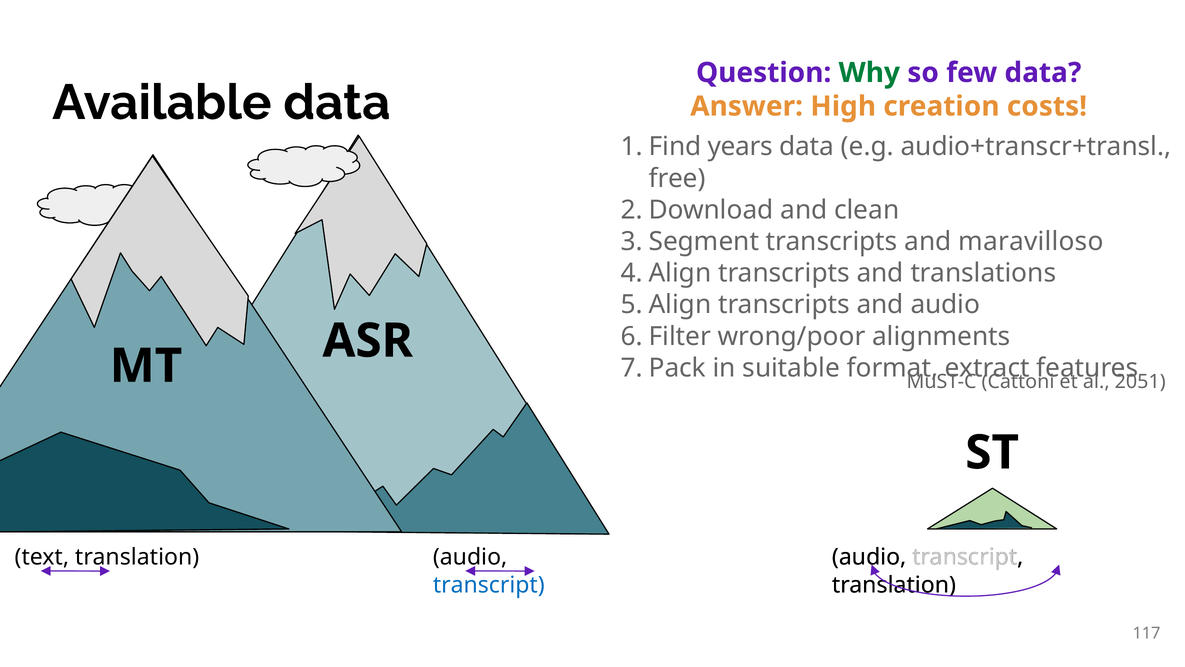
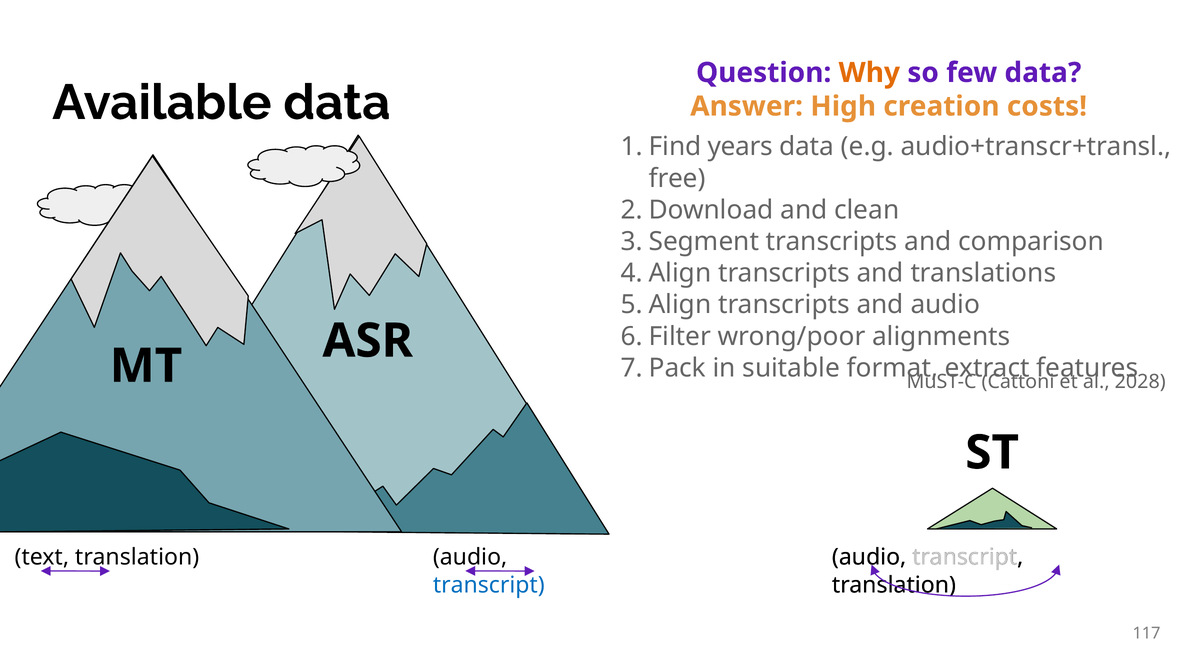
Why colour: green -> orange (869, 73)
maravilloso: maravilloso -> comparison (1031, 241)
2051: 2051 -> 2028 (1140, 381)
